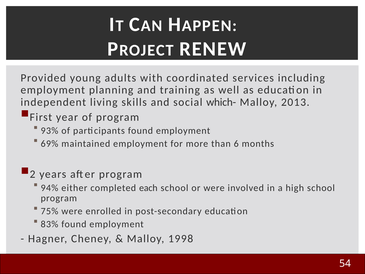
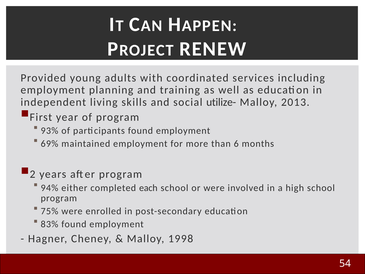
which-: which- -> utilize- (221, 102)
